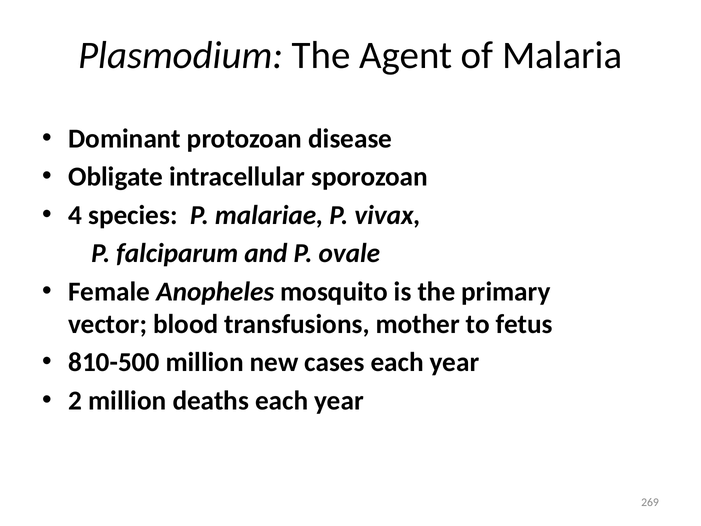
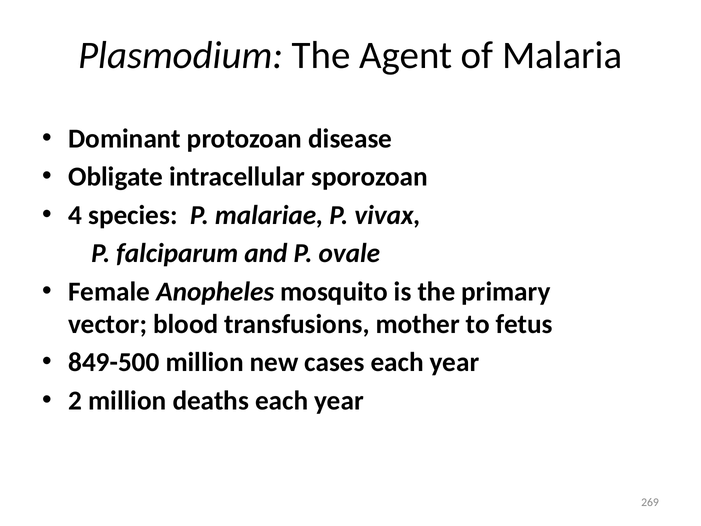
810-500: 810-500 -> 849-500 (114, 362)
